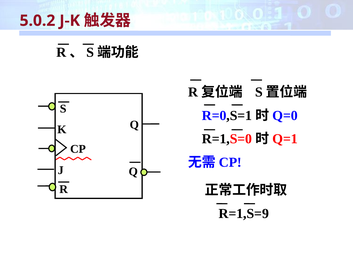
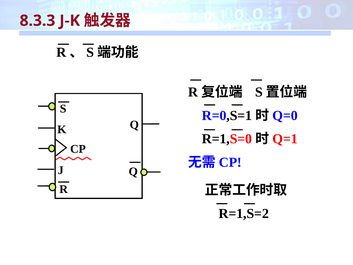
5.0.2: 5.0.2 -> 8.3.3 (37, 21)
R=1,S=9: R=1,S=9 -> R=1,S=2 (244, 213)
